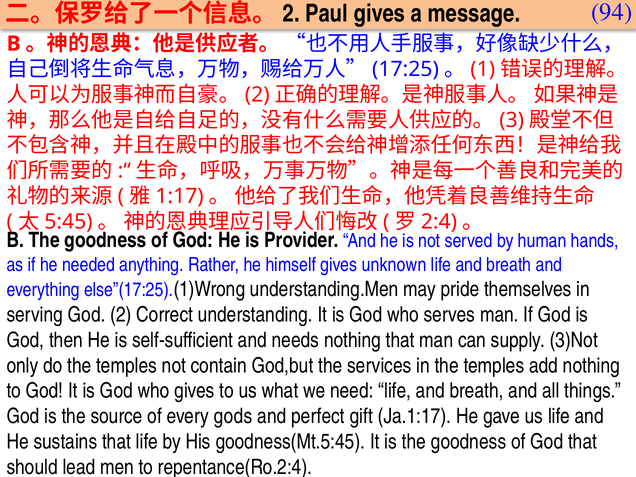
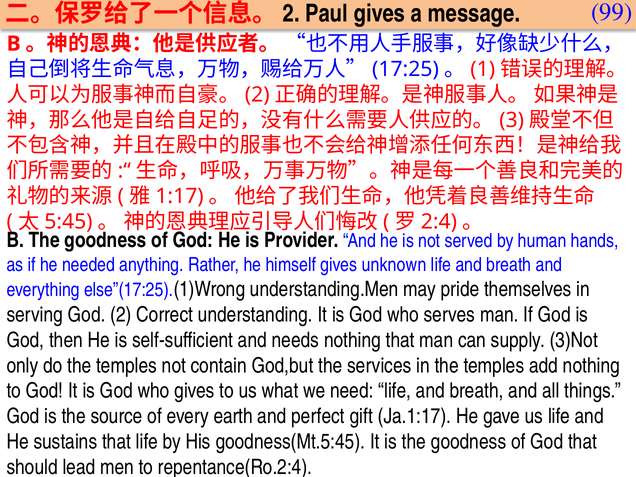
94: 94 -> 99 (612, 12)
gods: gods -> earth (233, 416)
